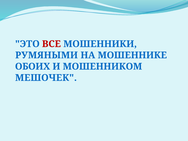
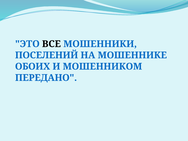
ВСЕ colour: red -> black (51, 44)
РУМЯНЫМИ: РУМЯНЫМИ -> ПОСЕЛЕНИЙ (47, 55)
МЕШОЧЕК: МЕШОЧЕК -> ПЕРЕДАНО (46, 78)
